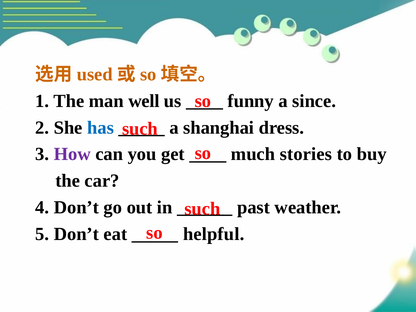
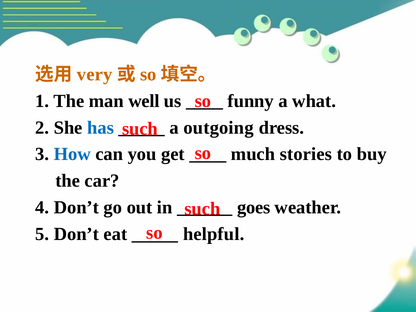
used: used -> very (95, 74)
since: since -> what (314, 101)
shanghai: shanghai -> outgoing (219, 128)
How colour: purple -> blue (72, 154)
past: past -> goes (254, 207)
